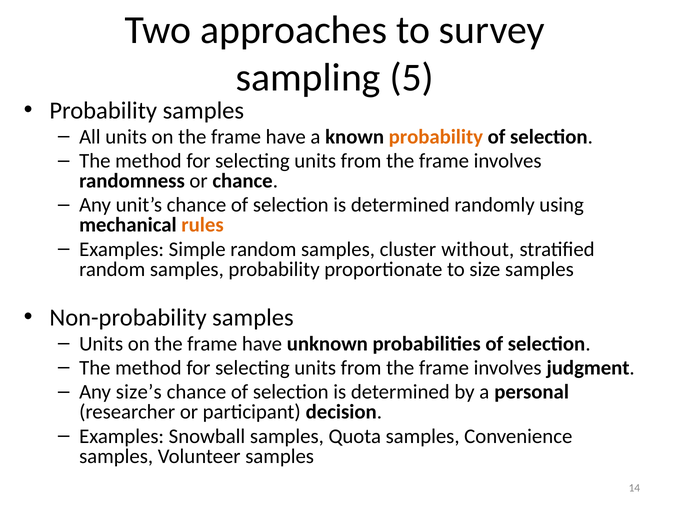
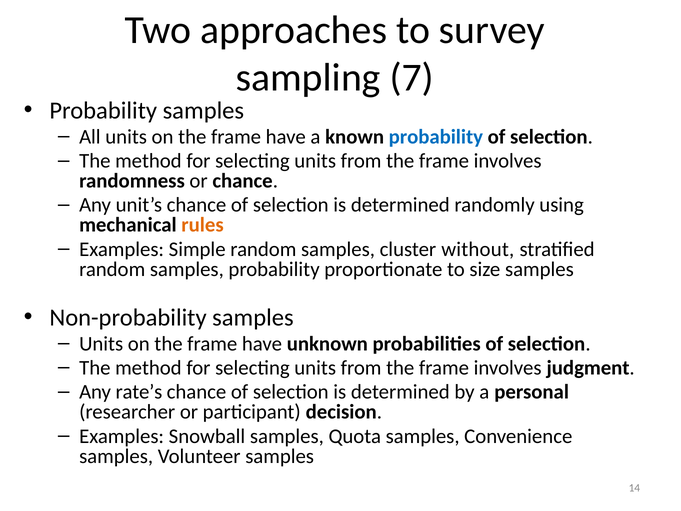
5: 5 -> 7 (412, 78)
probability colour: orange -> blue (436, 137)
size’s: size’s -> rate’s (139, 392)
